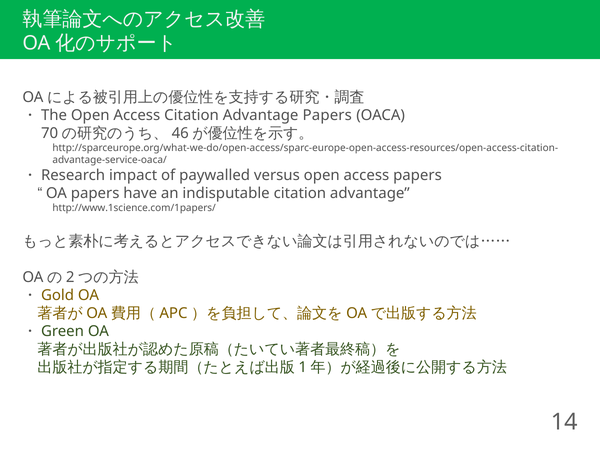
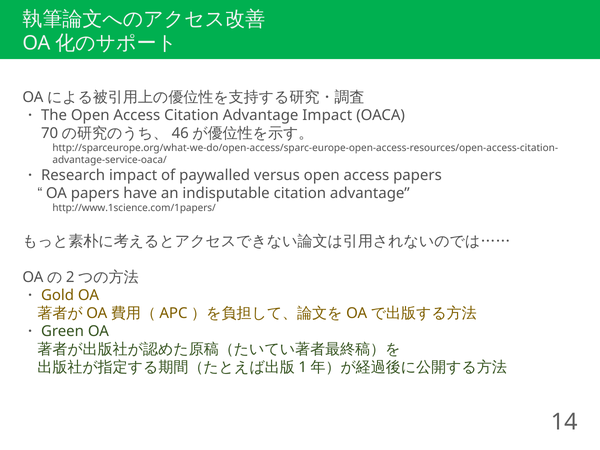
Advantage Papers: Papers -> Impact (327, 115)
